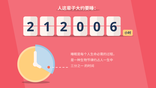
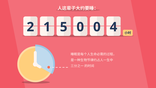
1 2: 2 -> 5 (64, 27)
6: 6 -> 4 (113, 27)
